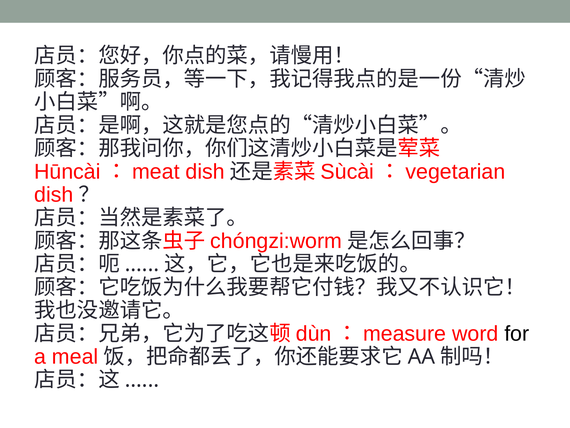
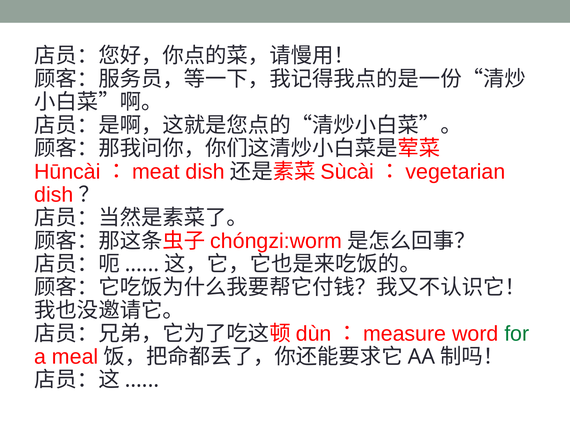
for colour: black -> green (517, 333)
